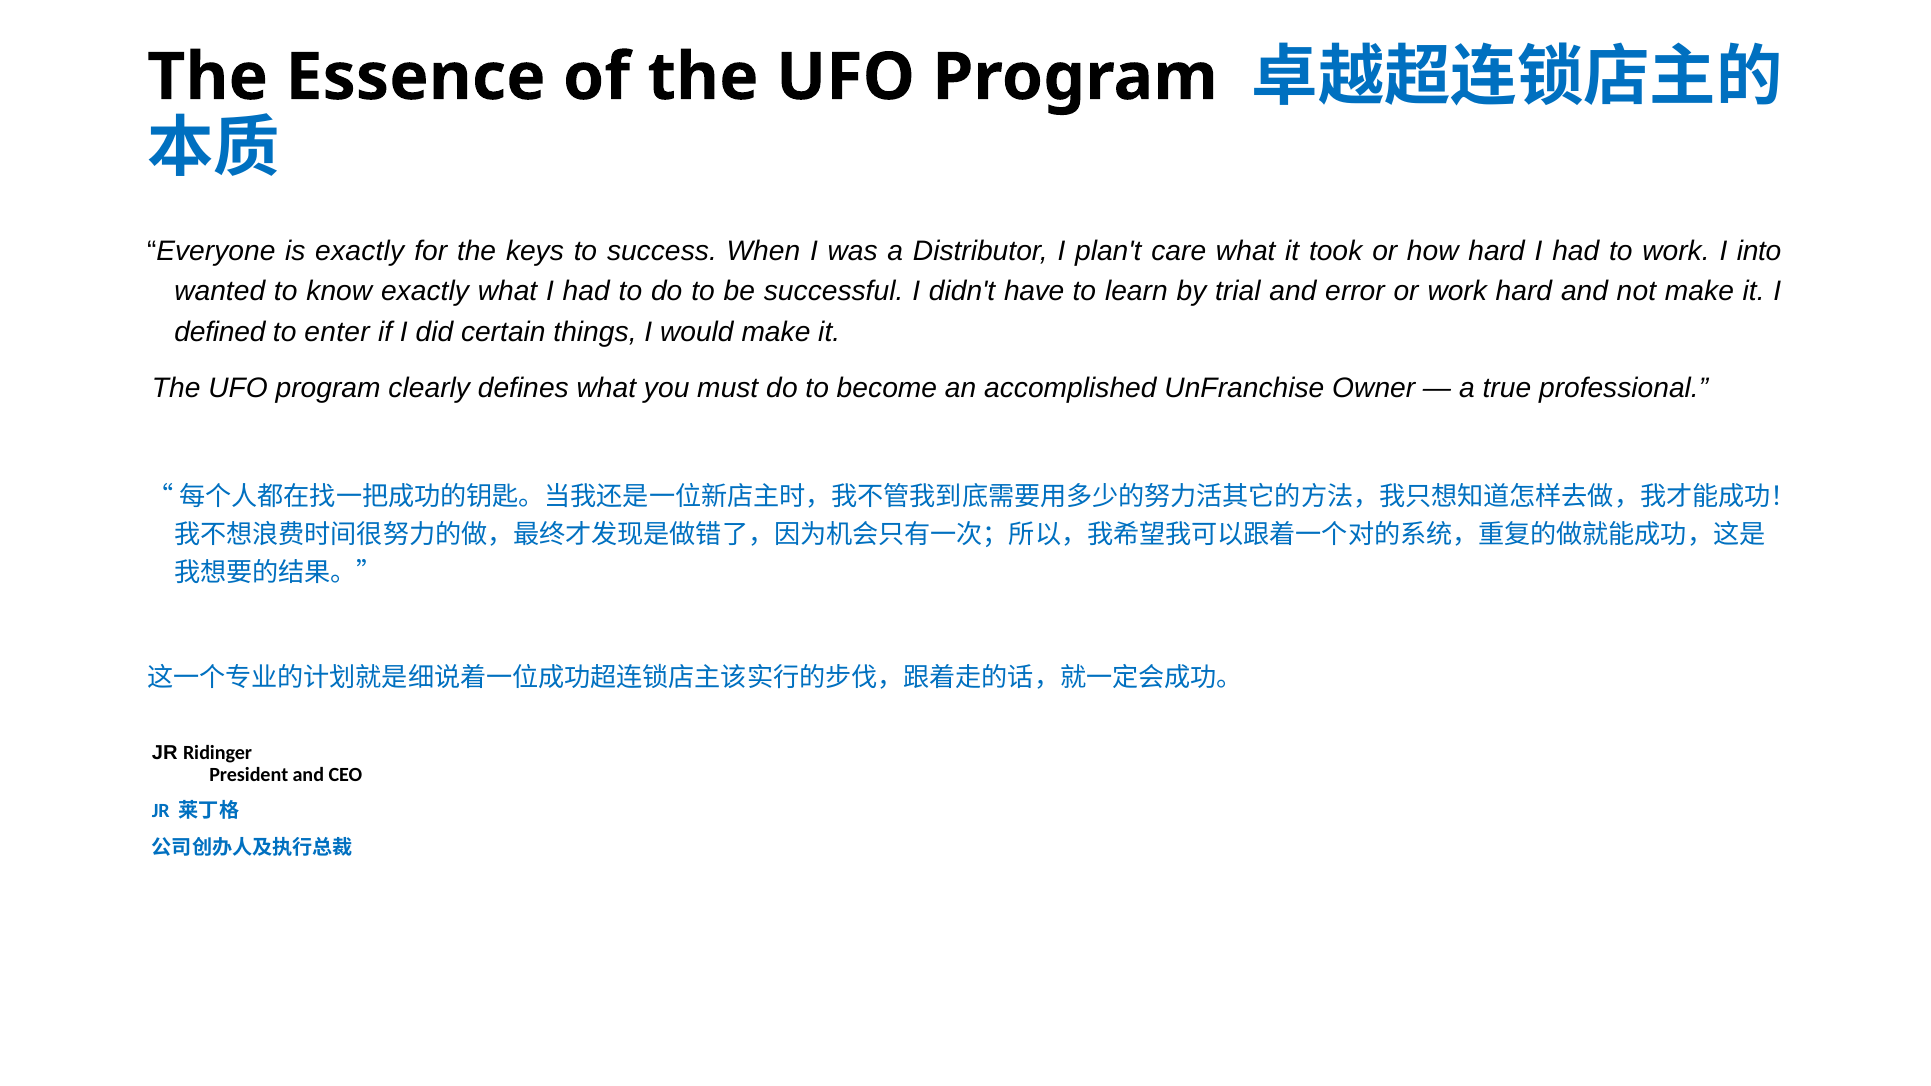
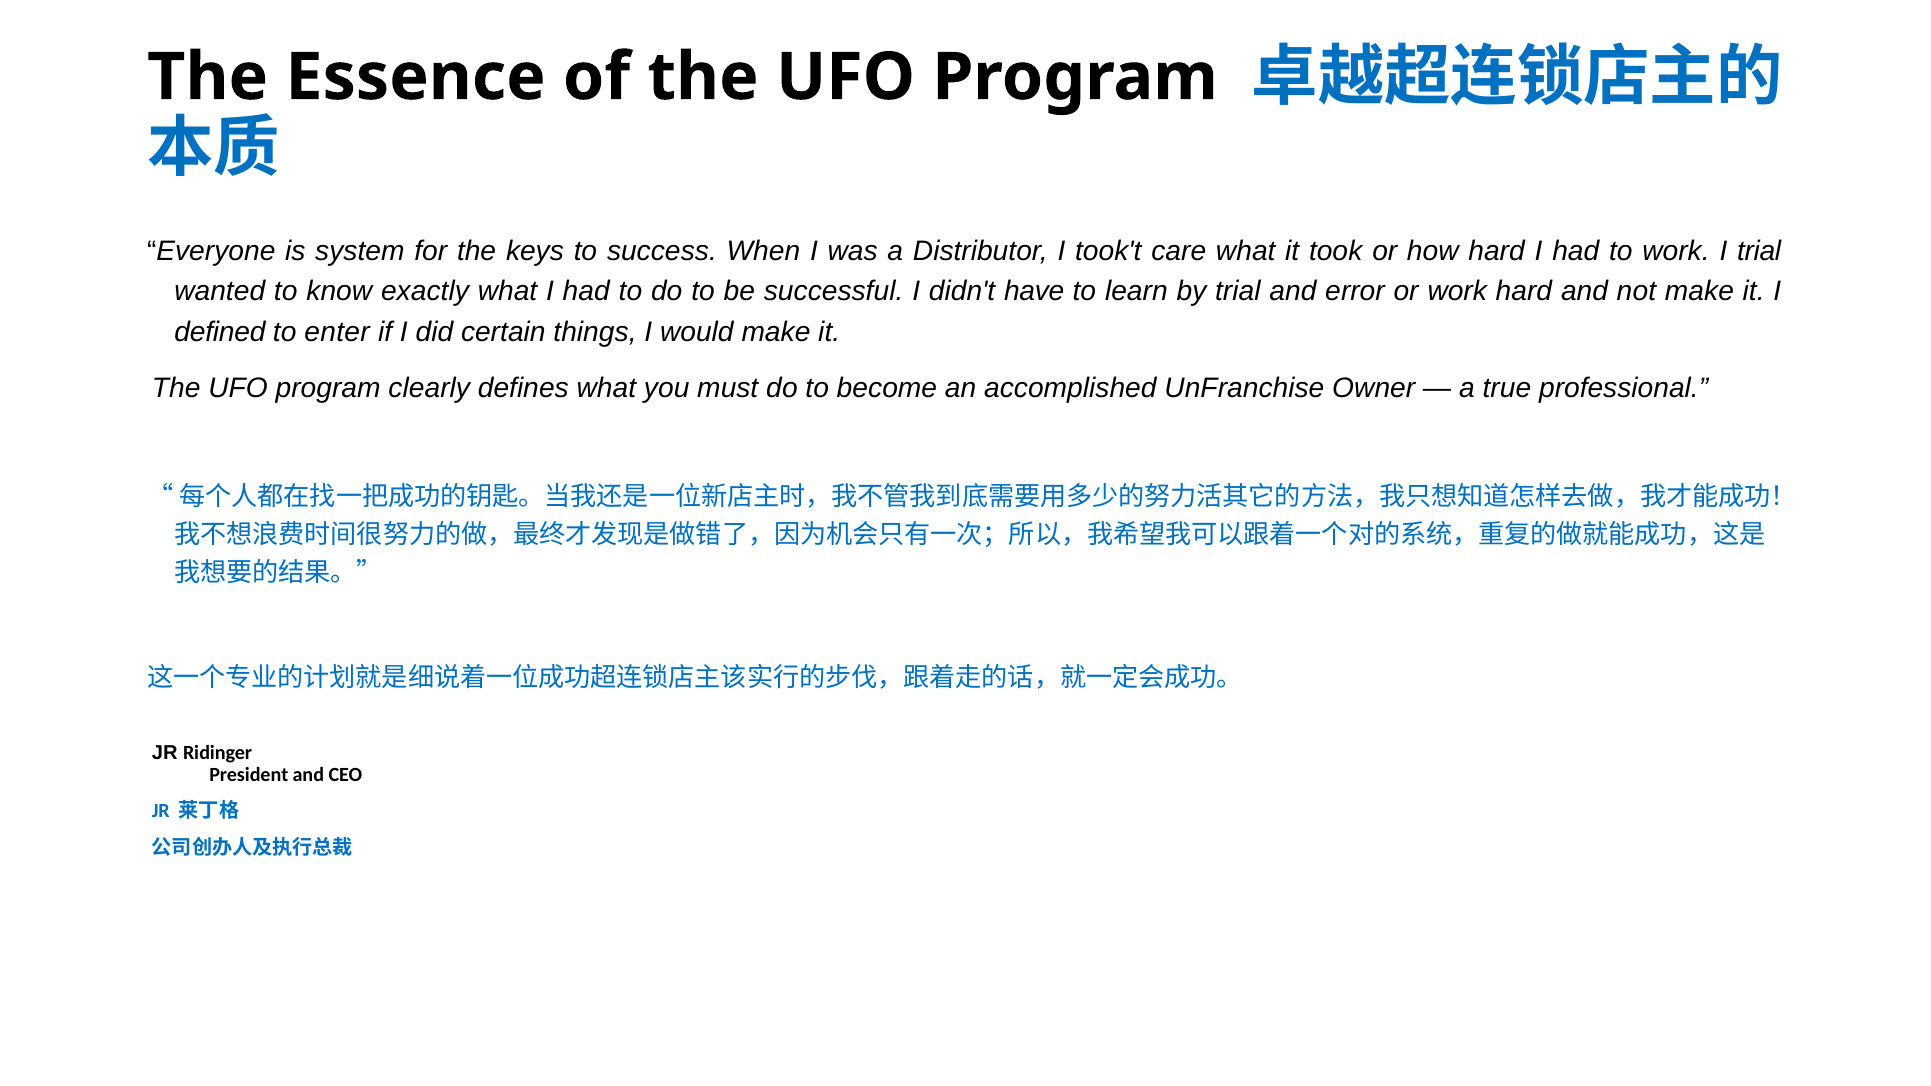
is exactly: exactly -> system (360, 251)
plan't: plan't -> took't (1108, 251)
I into: into -> trial (1759, 251)
